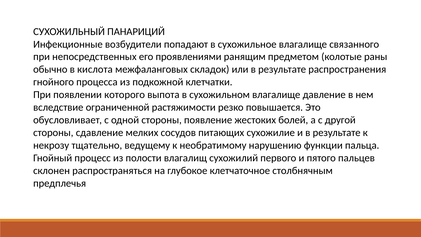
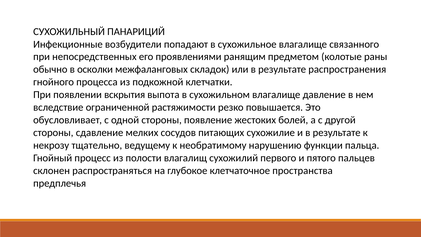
кислота: кислота -> осколки (95, 69)
которого: которого -> вскрытия (125, 95)
столбнячным: столбнячным -> пространства (303, 170)
